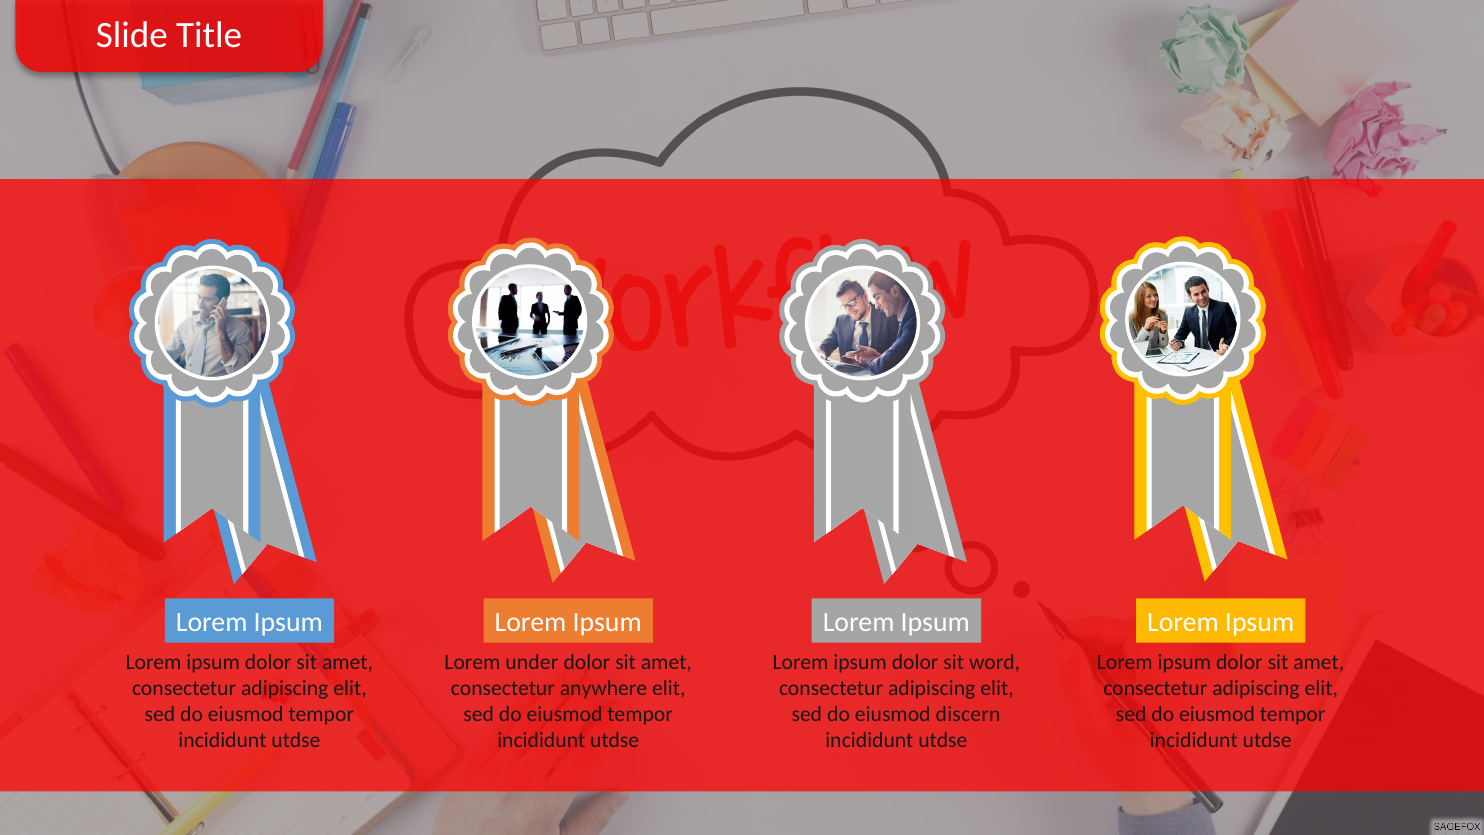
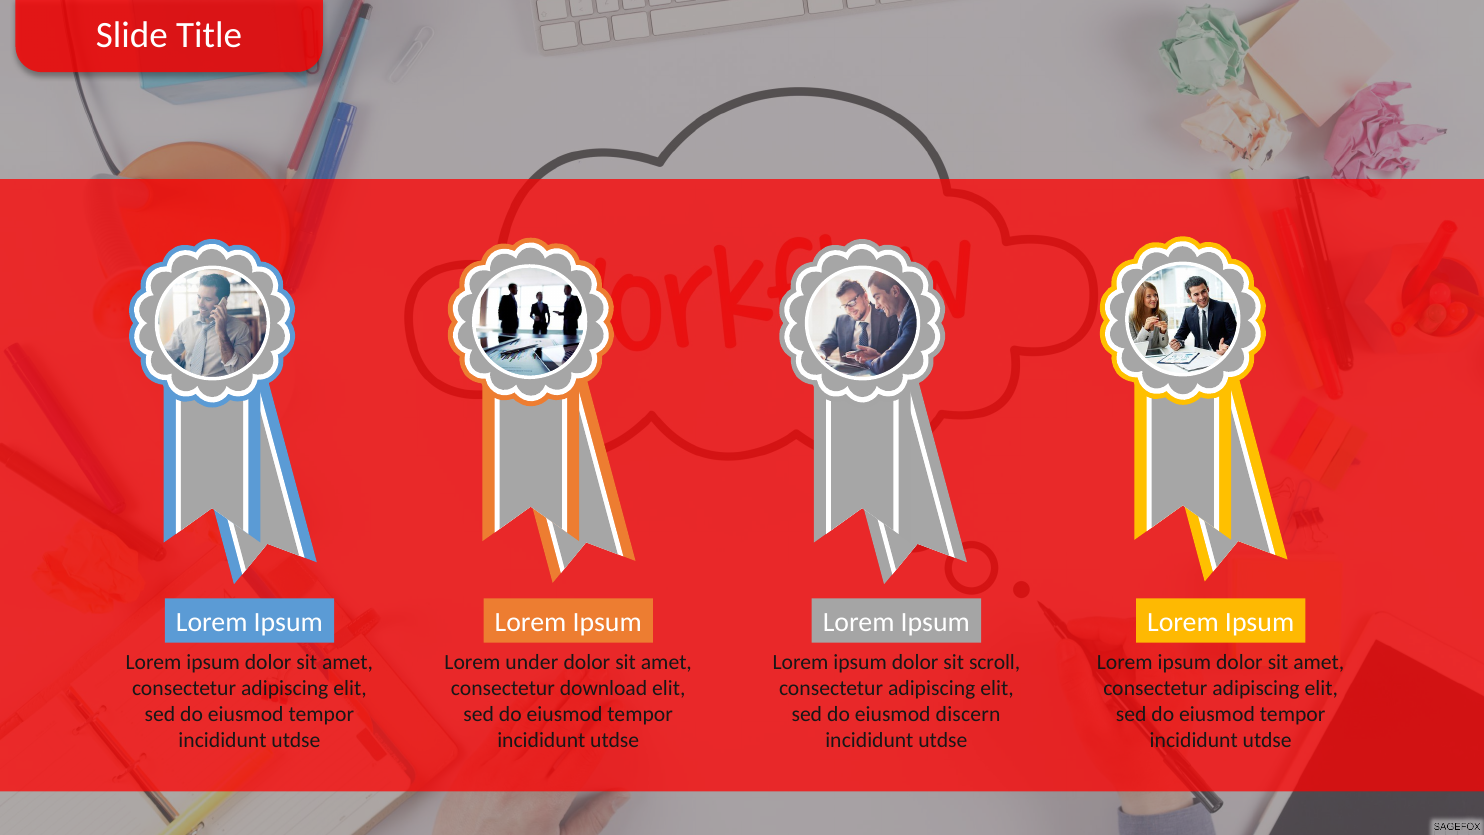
word: word -> scroll (995, 662)
anywhere: anywhere -> download (604, 688)
